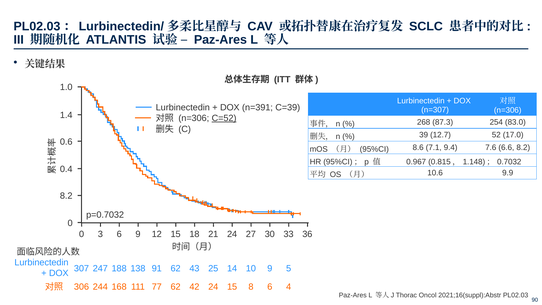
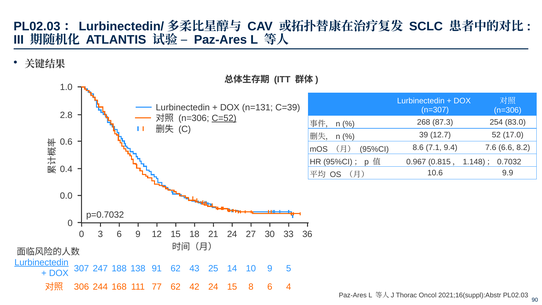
n=391: n=391 -> n=131 (257, 107)
1.4: 1.4 -> 2.8 (66, 115)
8.2: 8.2 -> 0.0 (66, 196)
Lurbinectedin underline: none -> present (41, 262)
